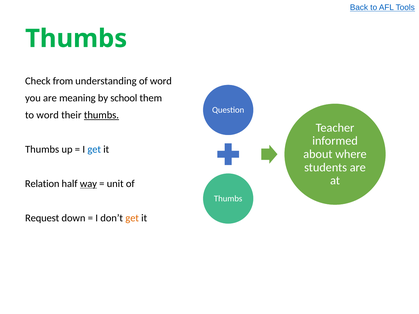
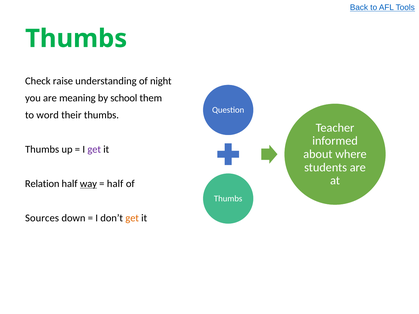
from: from -> raise (63, 81)
of word: word -> night (161, 81)
thumbs underline: present -> none (101, 115)
get colour: blue -> purple (94, 150)
unit: unit -> half (115, 184)
Request: Request -> Sources (42, 218)
